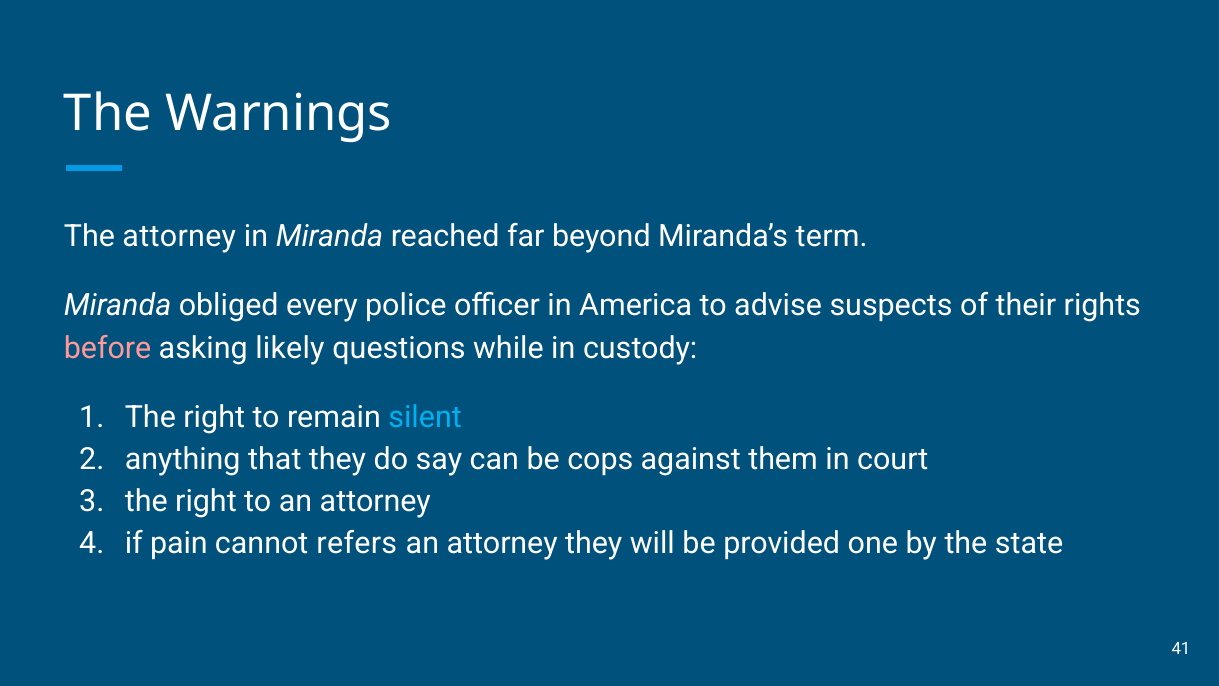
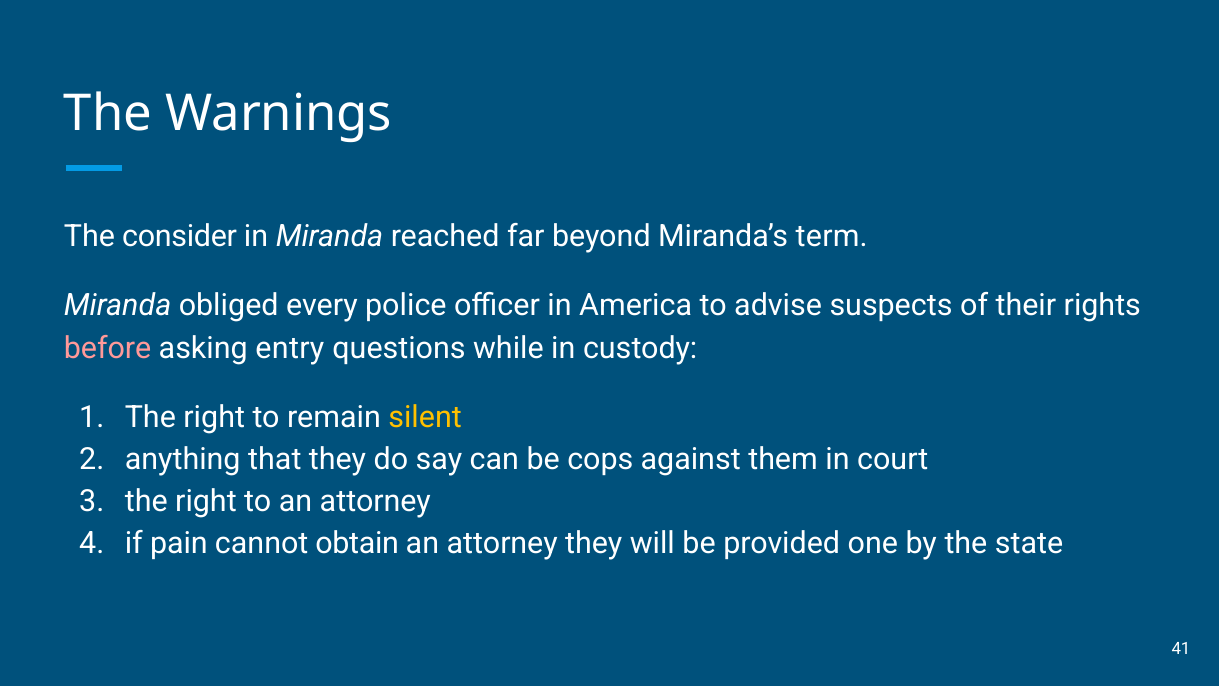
The attorney: attorney -> consider (180, 237)
likely: likely -> entry (290, 348)
silent colour: light blue -> yellow (425, 417)
refers: refers -> obtain (357, 543)
